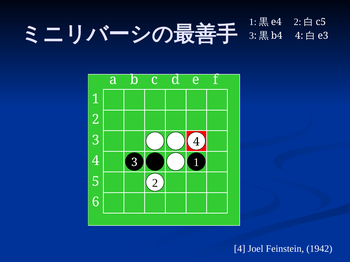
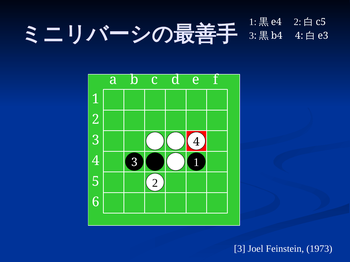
4: 4 -> 3 (240, 249)
1942: 1942 -> 1973 (319, 249)
